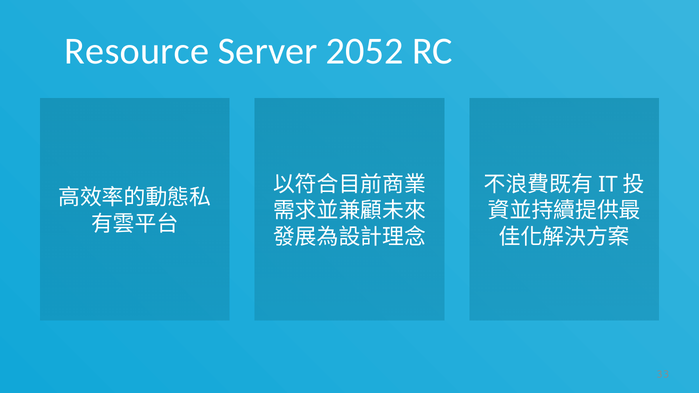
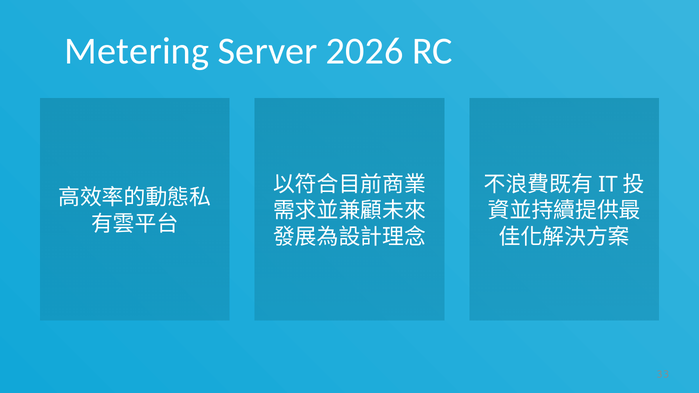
Resource: Resource -> Metering (137, 51)
2052: 2052 -> 2026 (365, 51)
